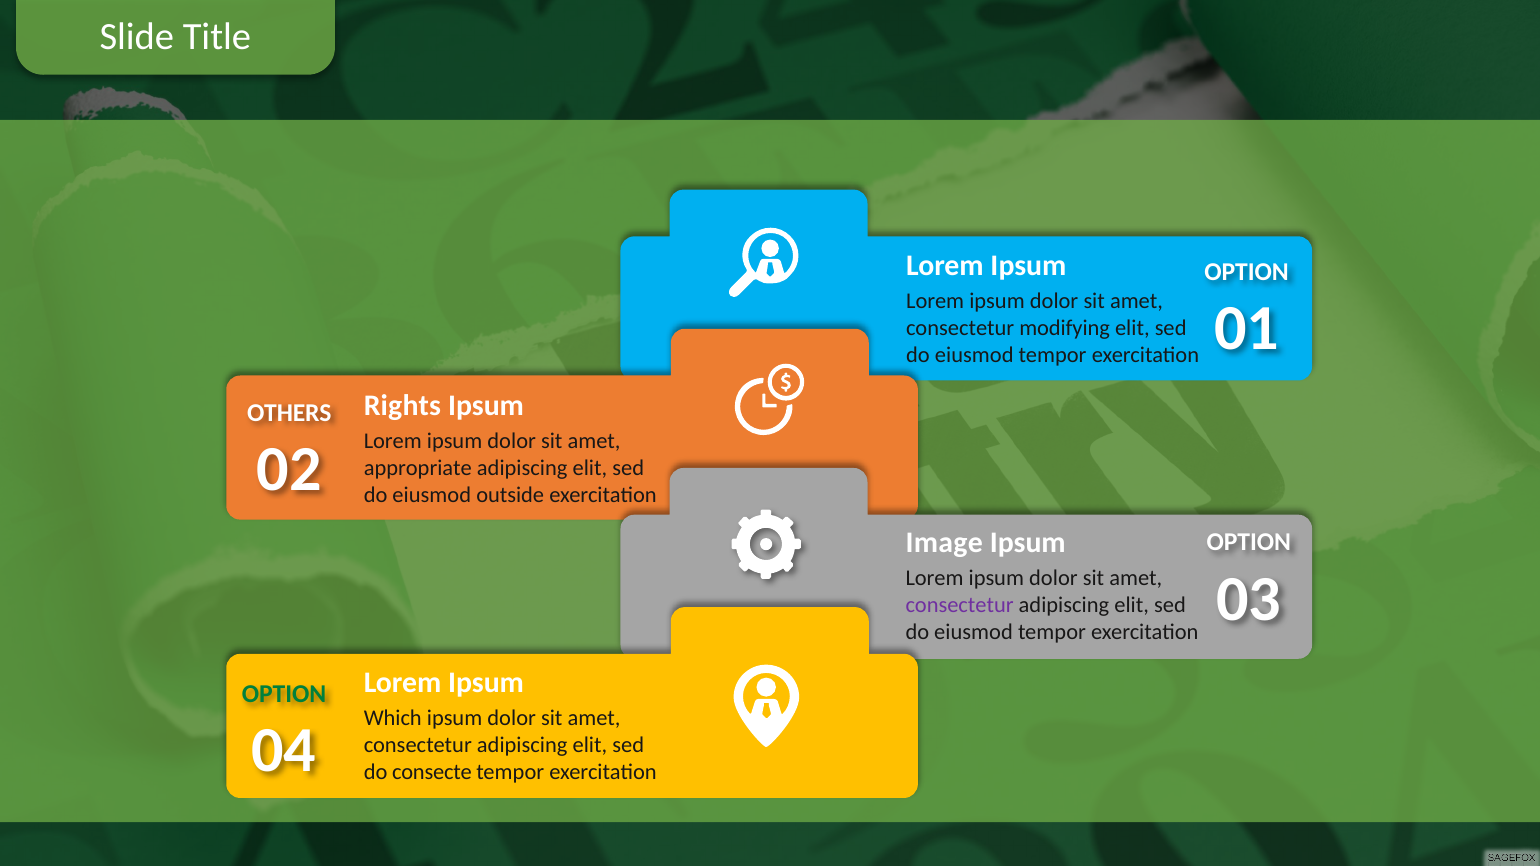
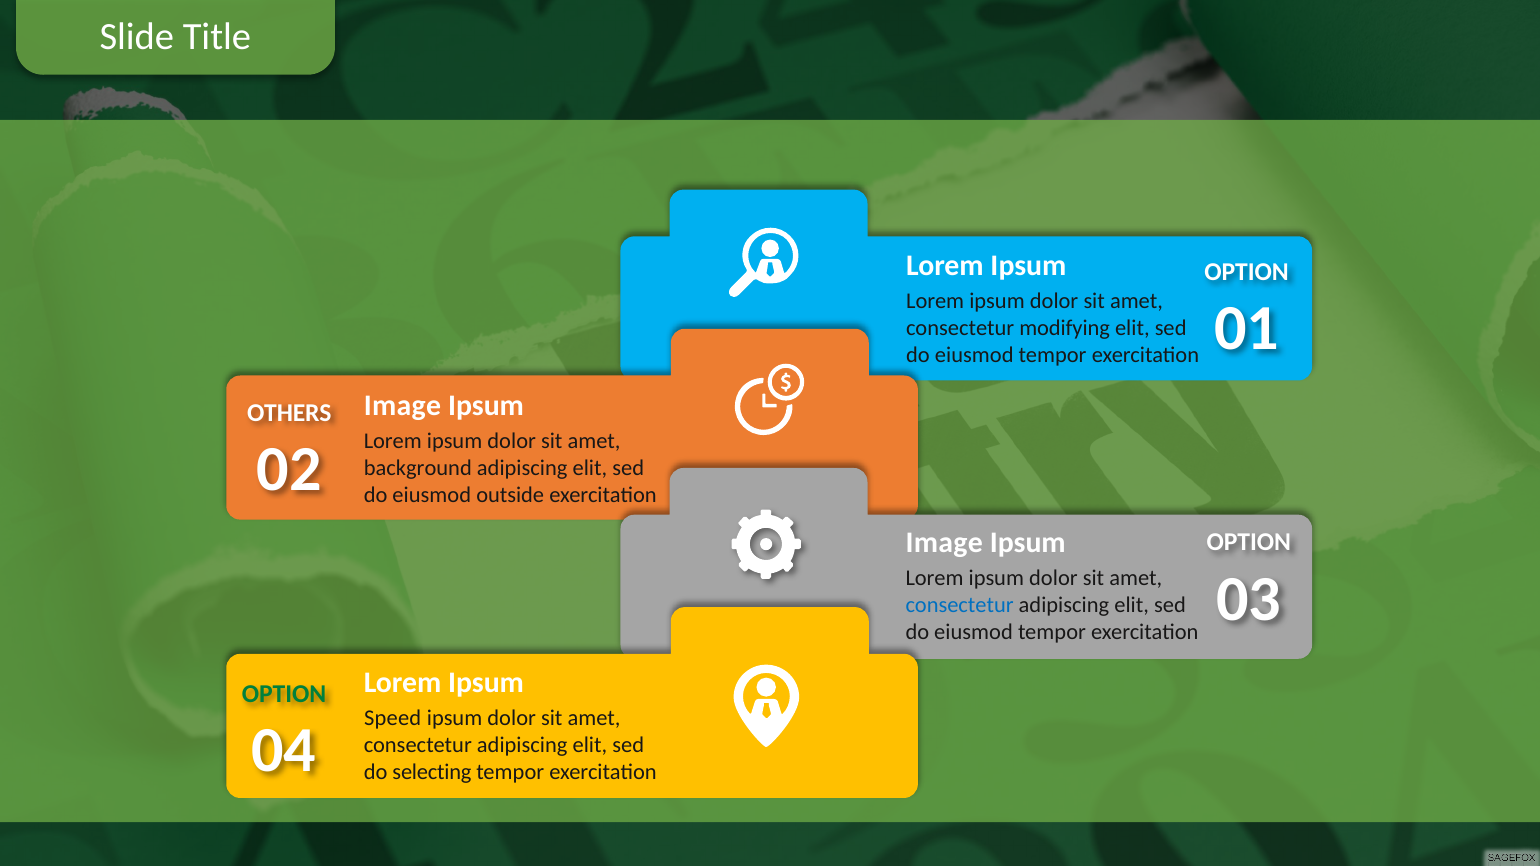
Rights: Rights -> Image (402, 406)
appropriate: appropriate -> background (418, 468)
consectetur colour: purple -> blue (960, 605)
Which: Which -> Speed (393, 718)
consecte: consecte -> selecting (432, 772)
